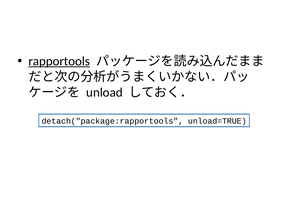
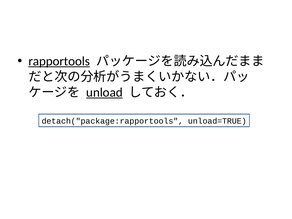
unload underline: none -> present (104, 92)
